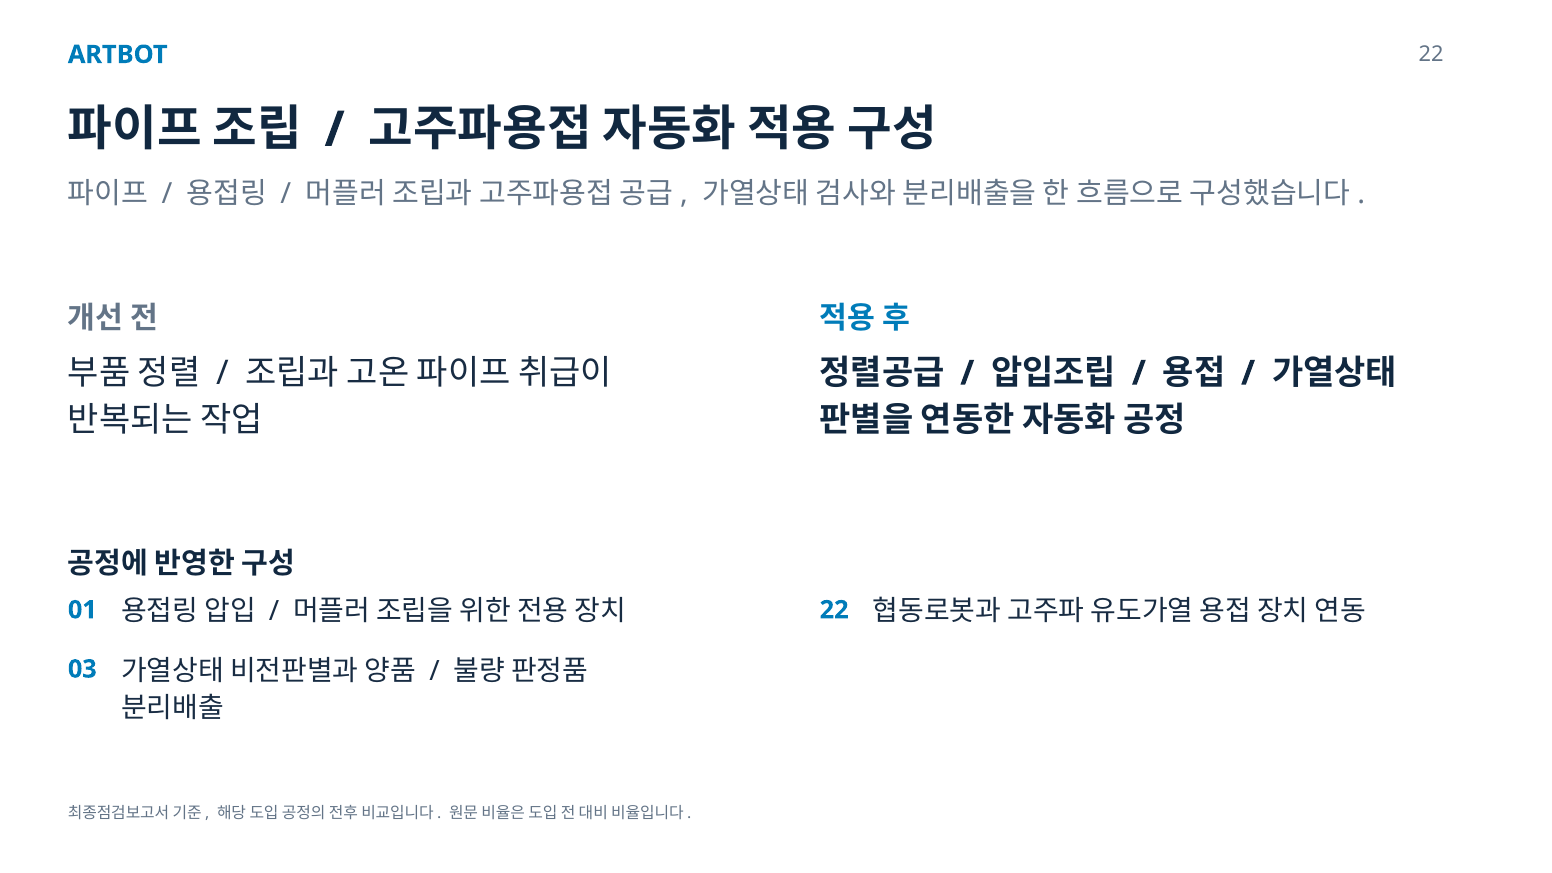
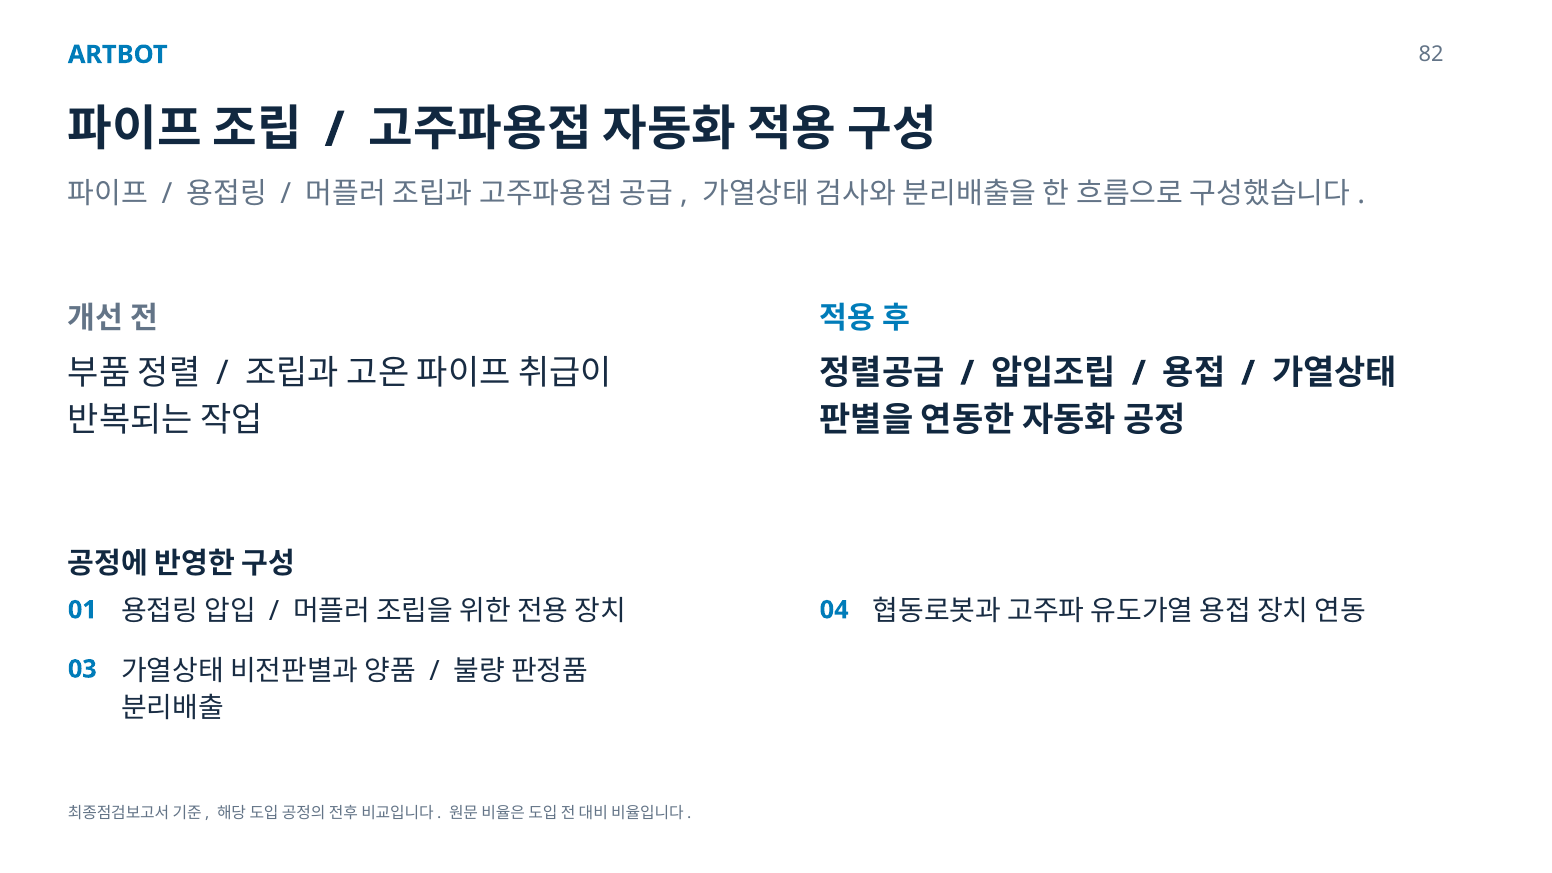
ARTBOT 22: 22 -> 82 (1431, 55)
22: 22 -> 04 (834, 610)
